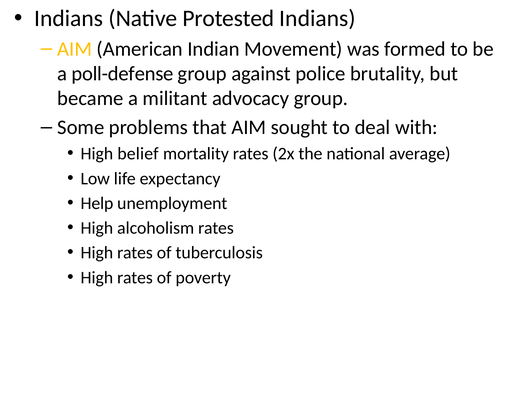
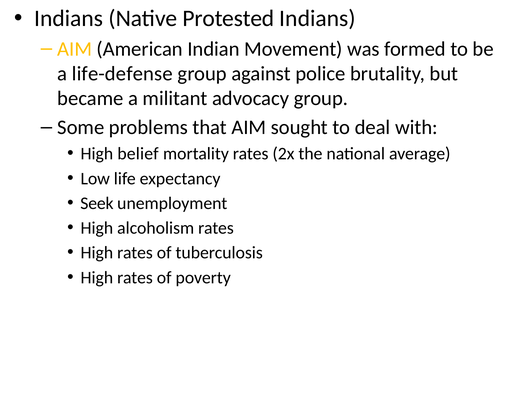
poll-defense: poll-defense -> life-defense (122, 74)
Help: Help -> Seek (97, 203)
